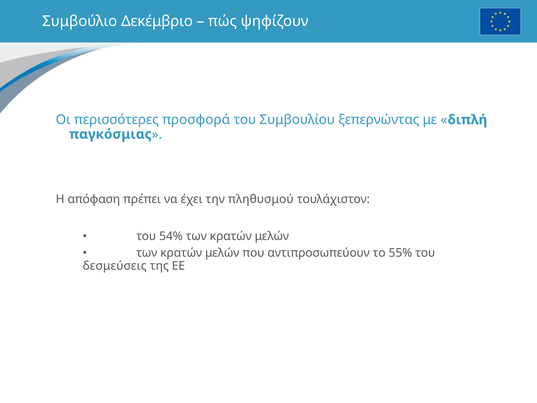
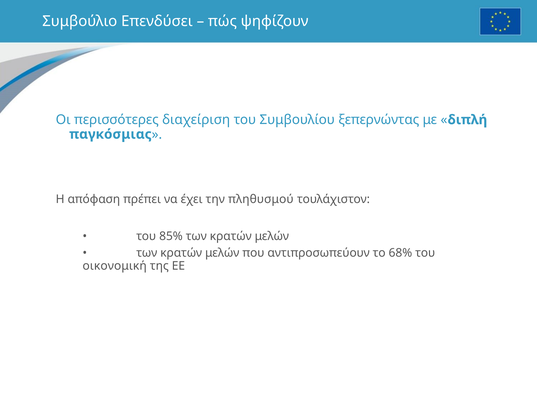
Δεκέμβριο: Δεκέμβριο -> Επενδύσει (157, 21)
προσφορά: προσφορά -> διαχείριση (196, 120)
54%: 54% -> 85% (171, 236)
55%: 55% -> 68% (400, 253)
δεσμεύσεις: δεσμεύσεις -> οικονομική (115, 266)
